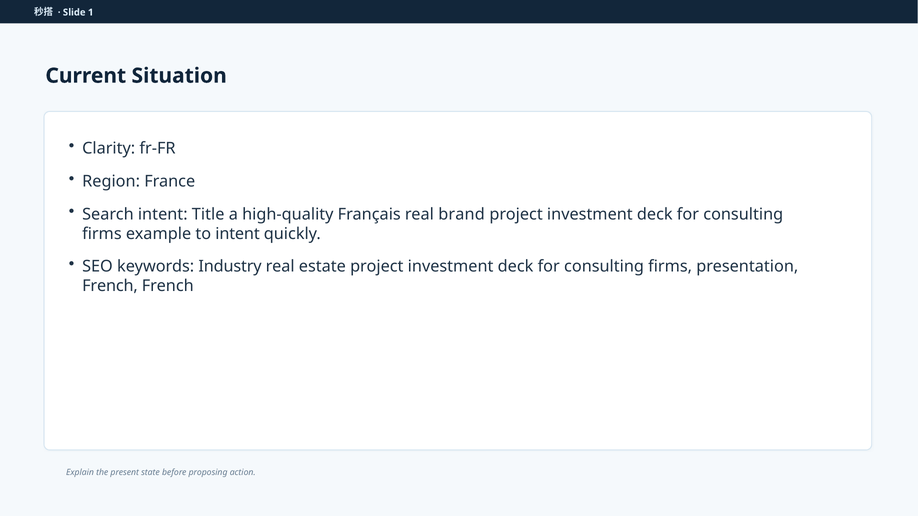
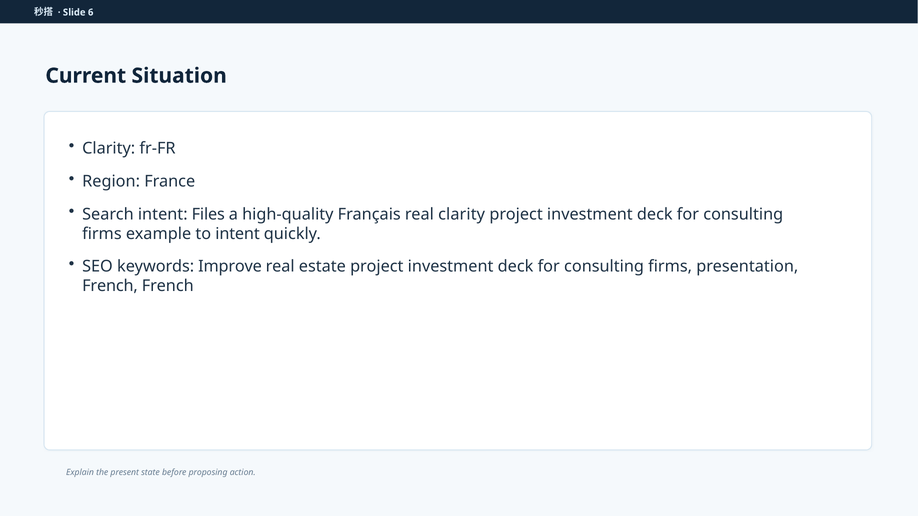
1: 1 -> 6 (91, 12)
Title: Title -> Files (208, 214)
real brand: brand -> clarity (462, 214)
Industry: Industry -> Improve (230, 267)
